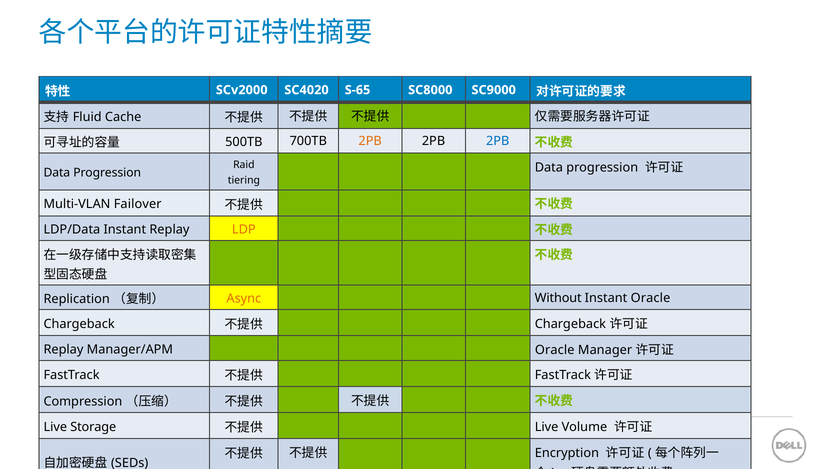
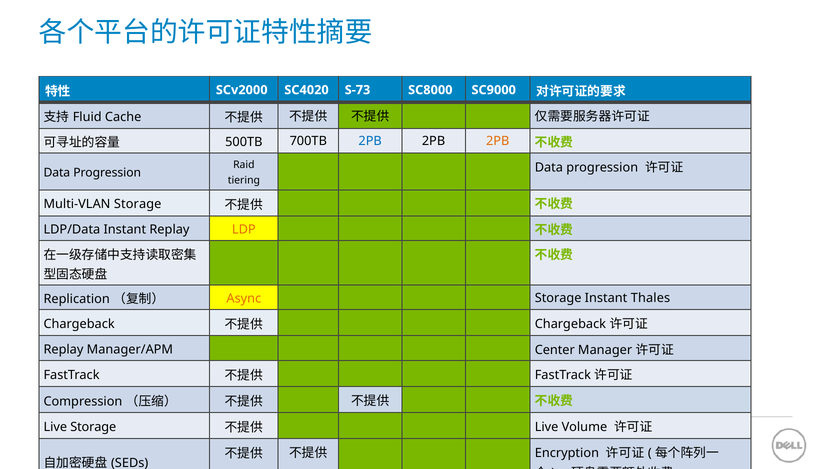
S-65: S-65 -> S-73 (358, 90)
2PB colour: orange -> blue (370, 141)
2PB colour: blue -> orange (498, 141)
Multi-VLAN Failover: Failover -> Storage (138, 204)
Without: Without -> Storage (558, 298)
Instant Oracle: Oracle -> Thales (651, 298)
Oracle: Oracle -> Center (555, 350)
